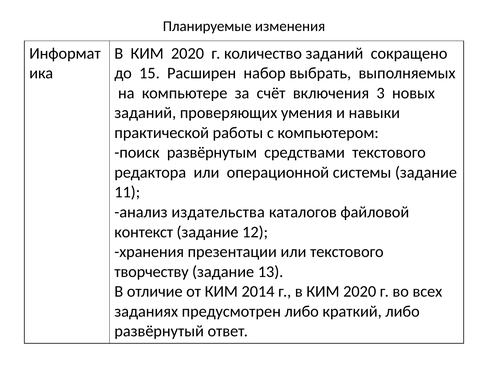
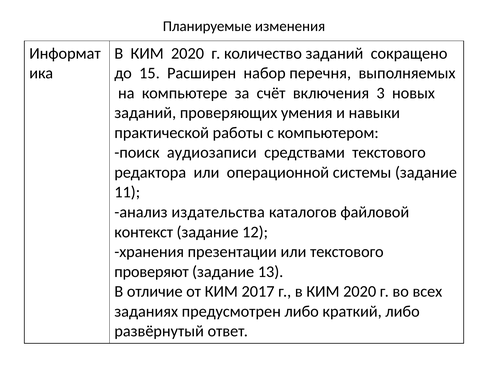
выбрать: выбрать -> перечня (320, 73)
развёрнутым: развёрнутым -> аудиозаписи (212, 153)
творчеству: творчеству -> проверяют (152, 272)
2014: 2014 -> 2017 (258, 292)
